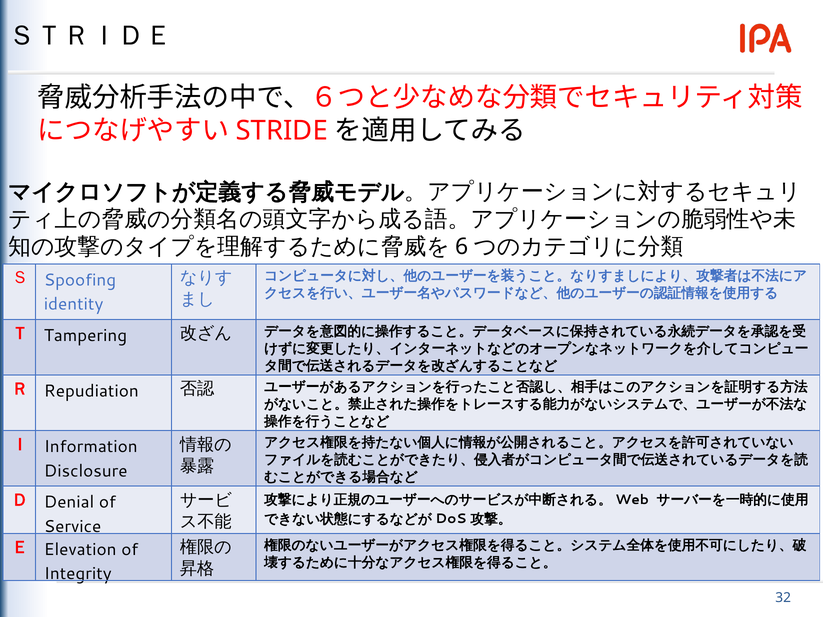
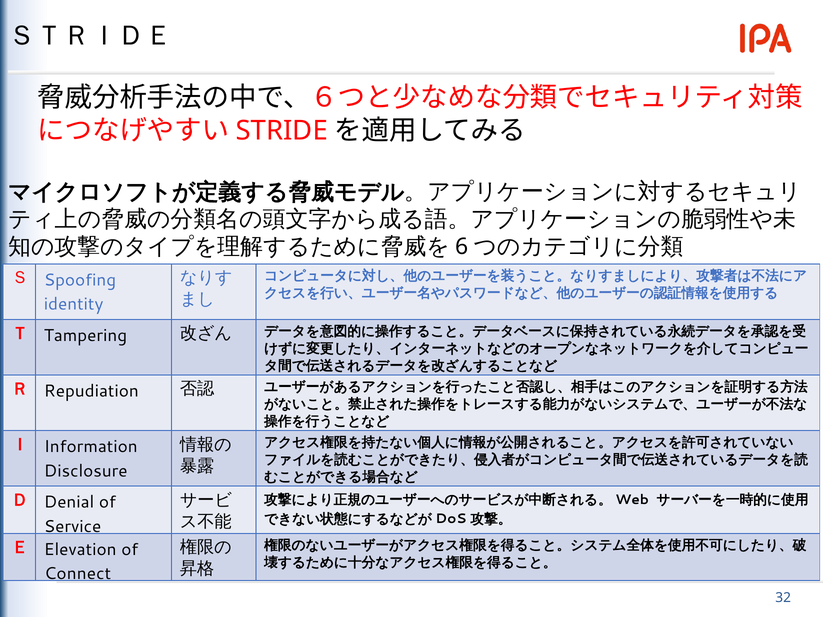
Integrity: Integrity -> Connect (78, 574)
